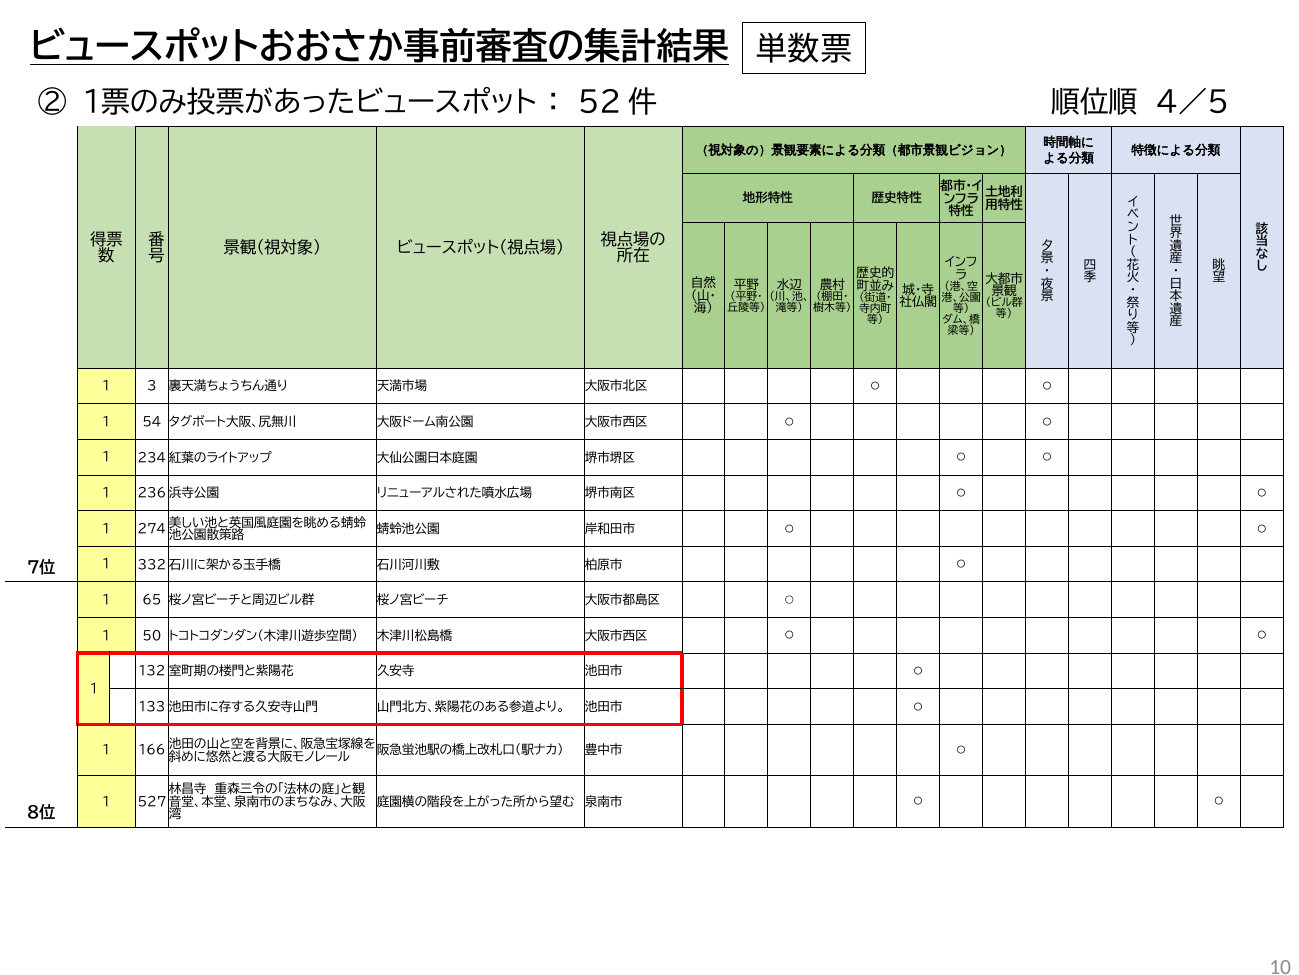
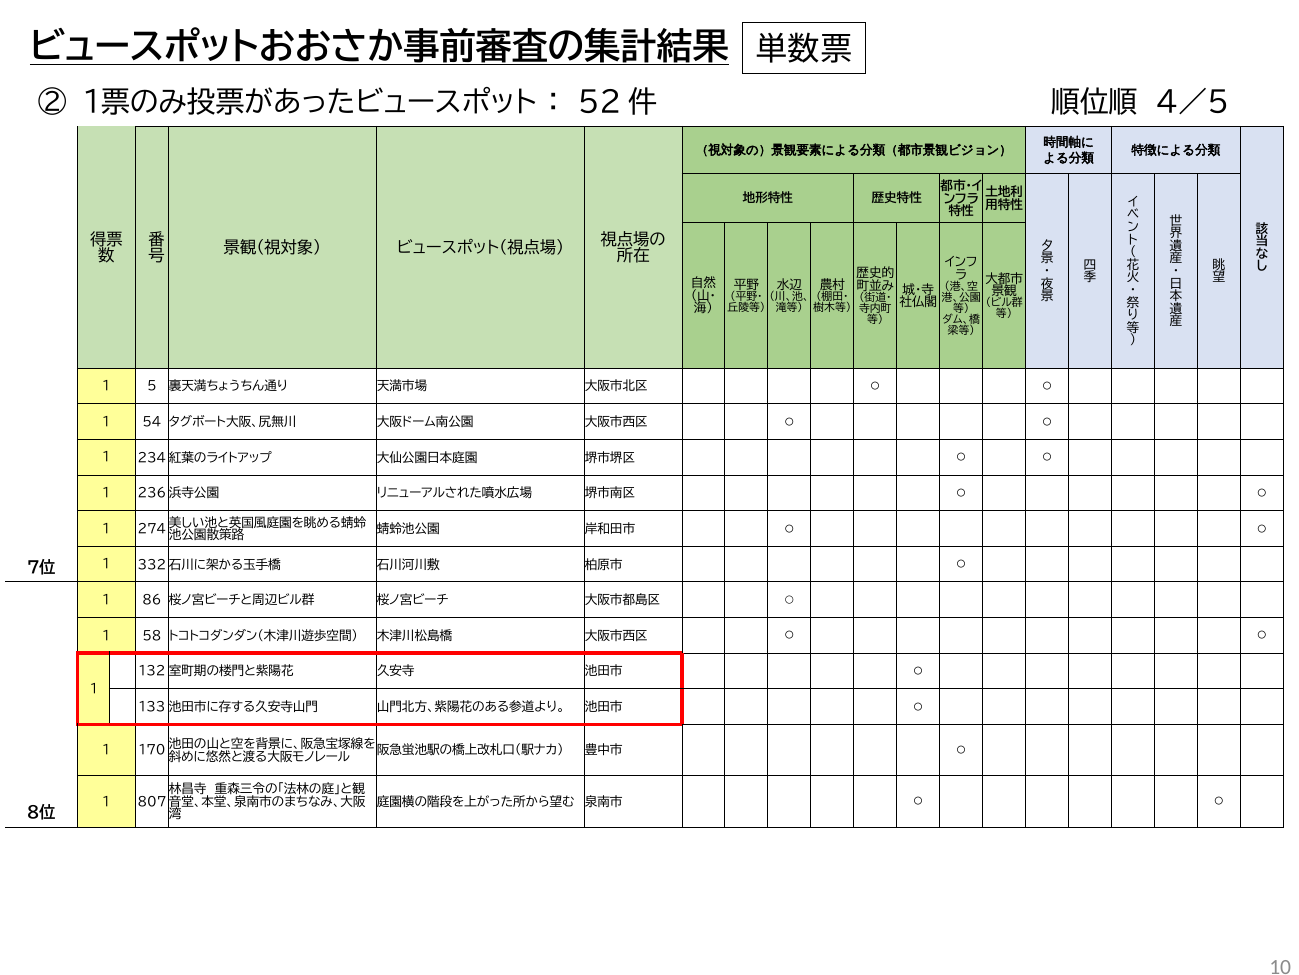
3: 3 -> 5 (152, 386)
65: 65 -> 86 (152, 600)
50: 50 -> 58 (152, 636)
166: 166 -> 170 (152, 750)
527: 527 -> 807 (152, 801)
